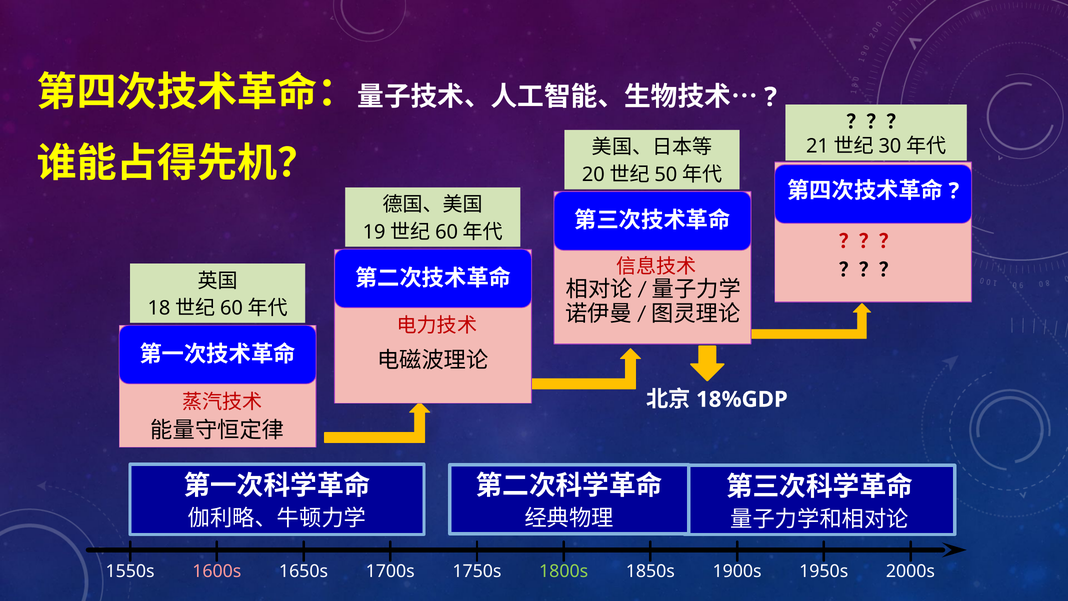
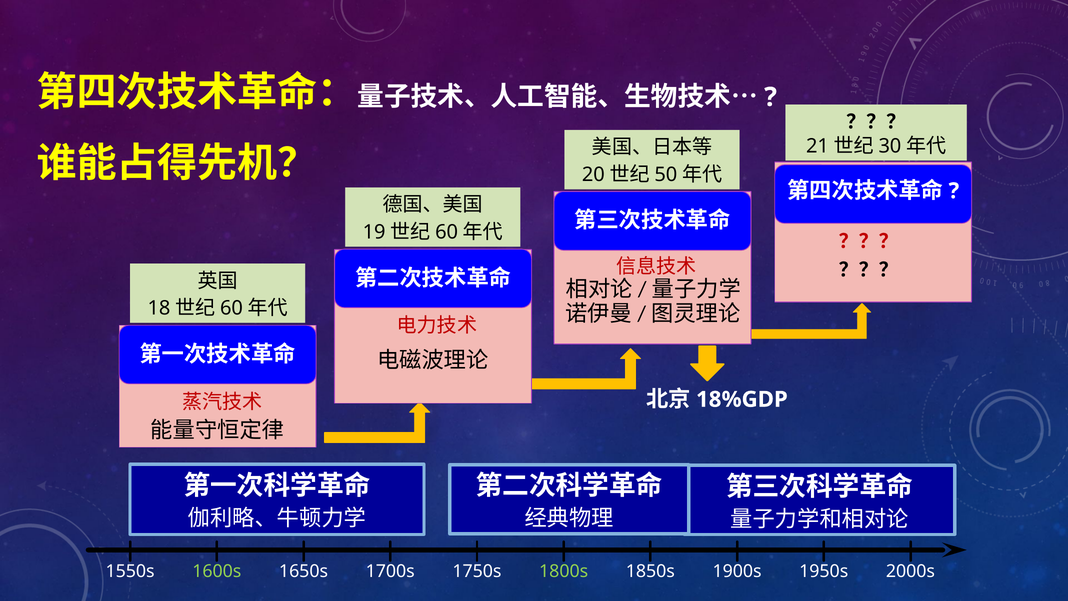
1600s colour: pink -> light green (217, 571)
